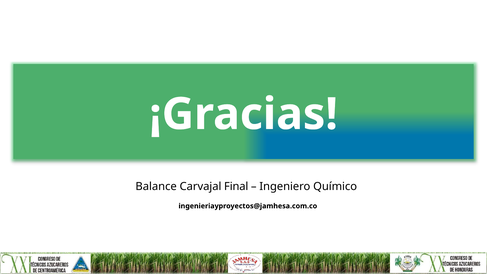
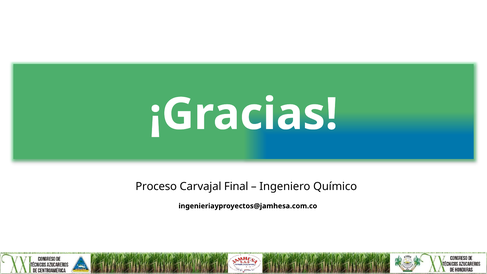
Balance: Balance -> Proceso (156, 187)
